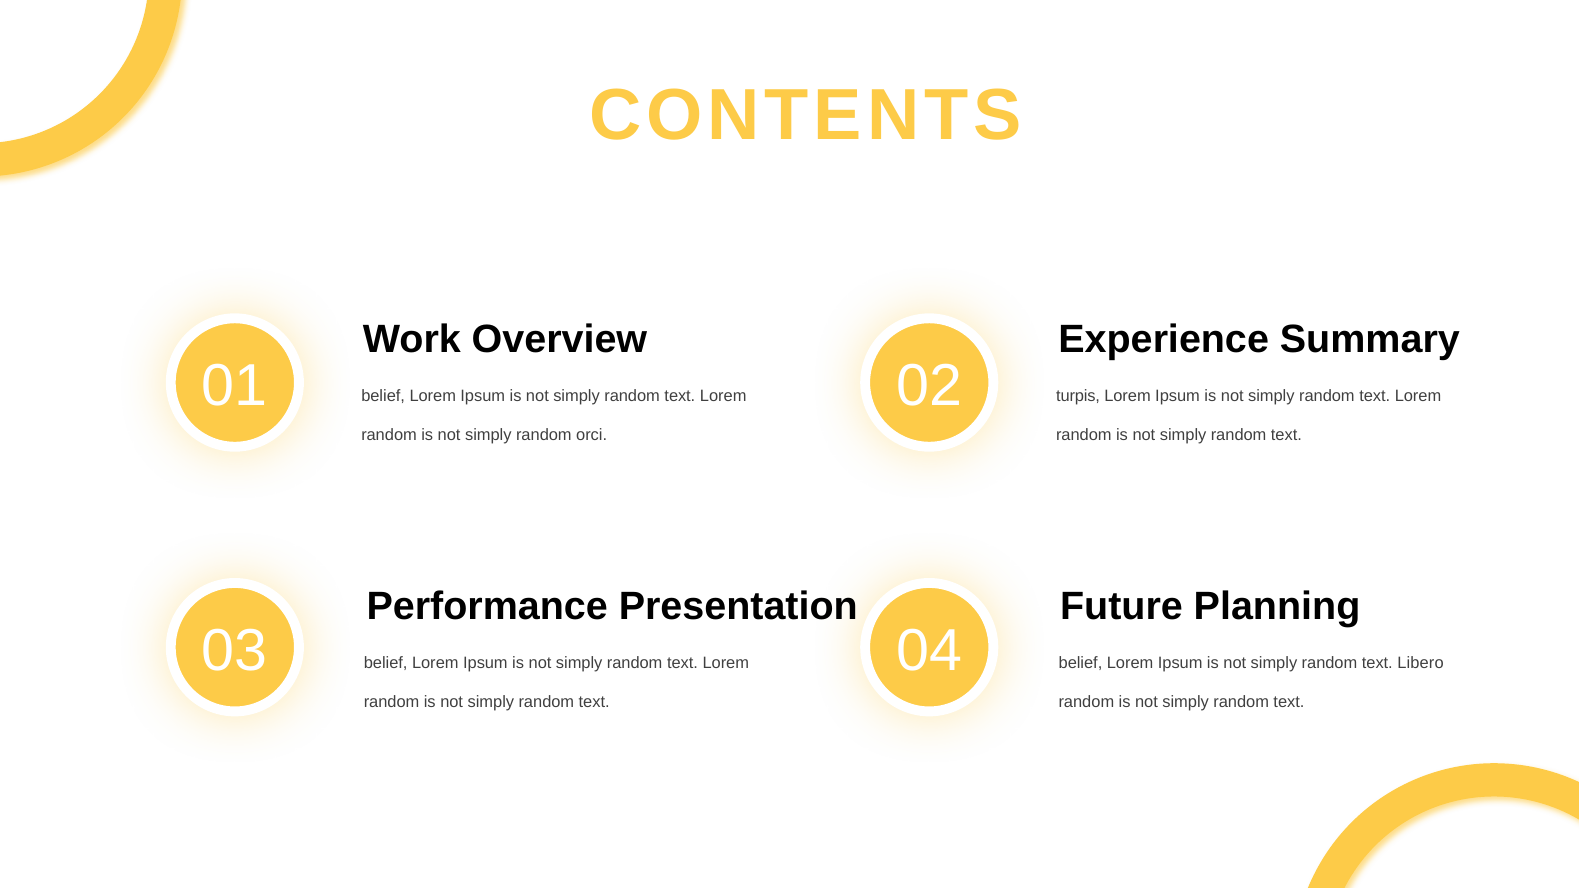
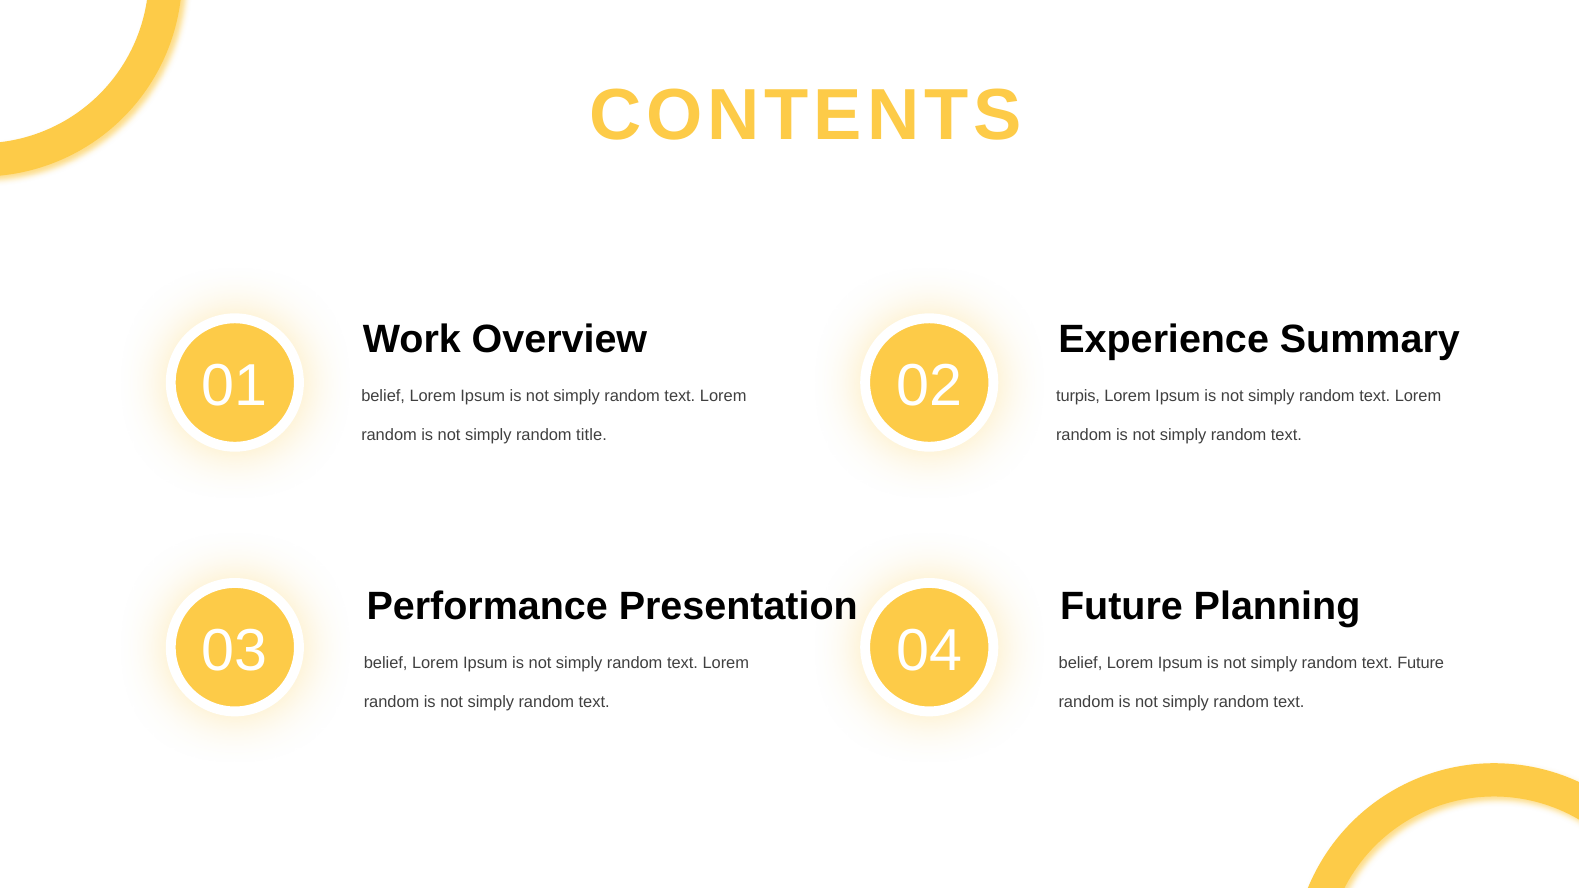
orci: orci -> title (592, 436)
Libero: Libero -> Future (1421, 663)
